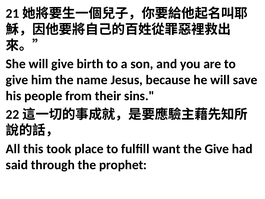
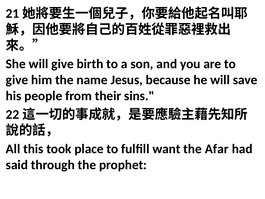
the Give: Give -> Afar (217, 149)
